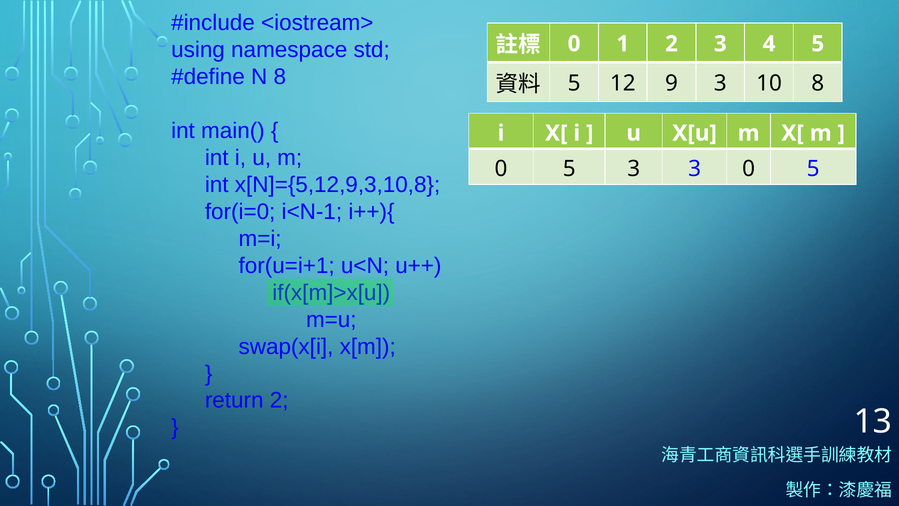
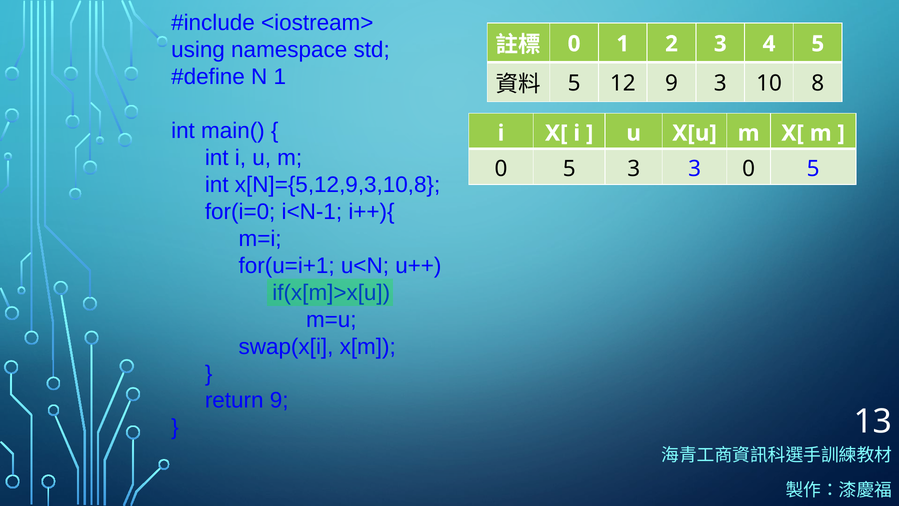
N 8: 8 -> 1 (280, 77)
return 2: 2 -> 9 (279, 400)
